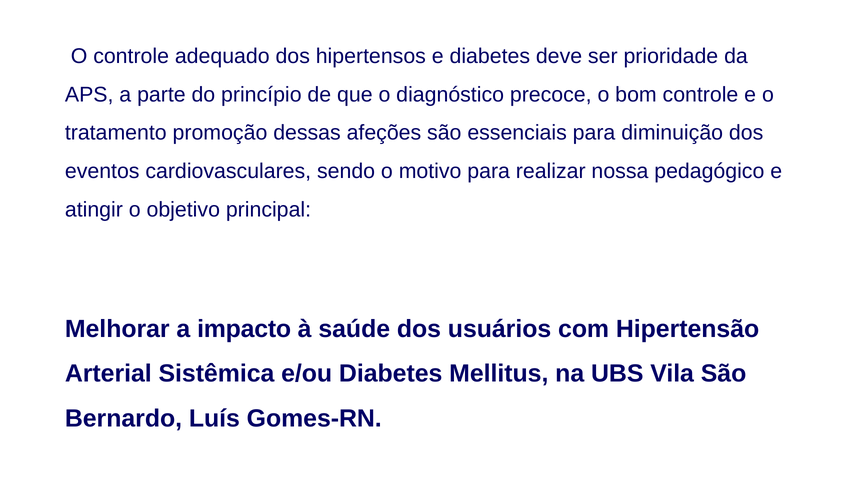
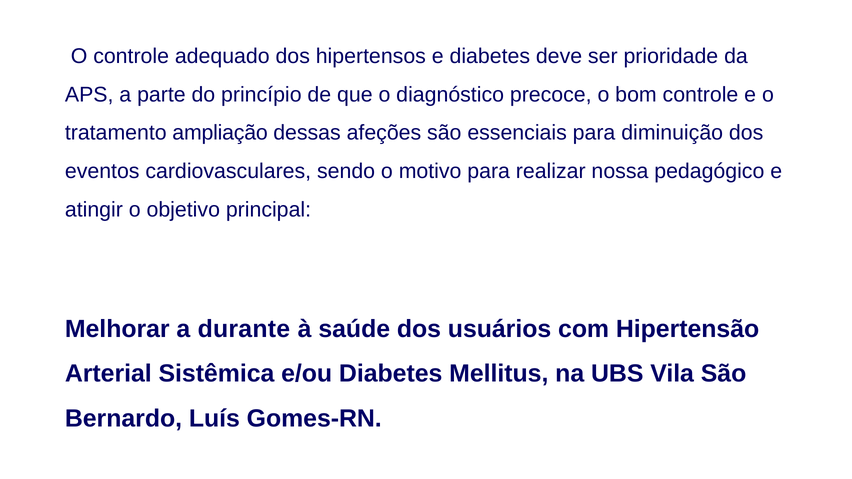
promoção: promoção -> ampliação (220, 133)
impacto: impacto -> durante (244, 329)
